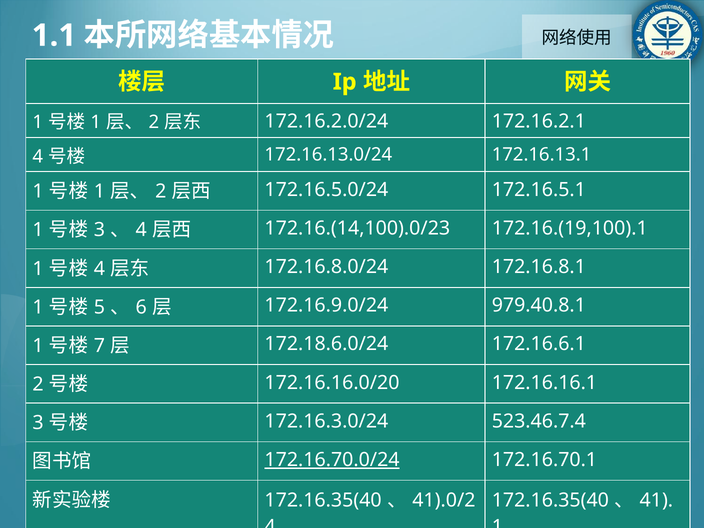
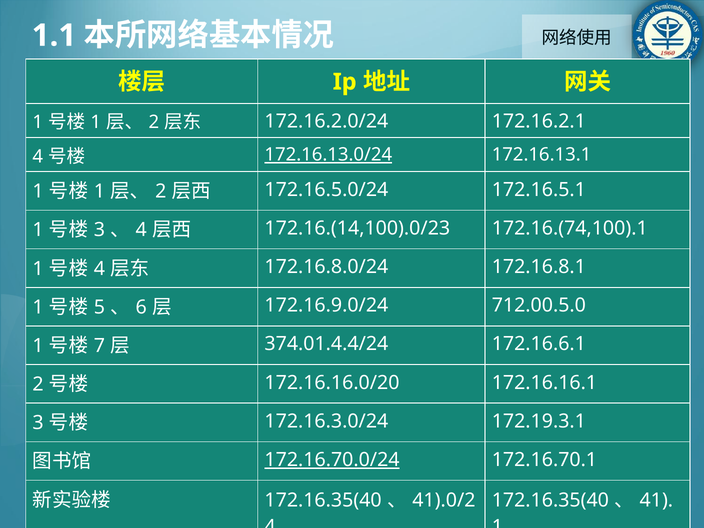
172.16.13.0/24 underline: none -> present (328, 155)
172.16.(19,100).1: 172.16.(19,100).1 -> 172.16.(74,100).1 (570, 228)
979.40.8.1: 979.40.8.1 -> 712.00.5.0 (539, 305)
172.18.6.0/24: 172.18.6.0/24 -> 374.01.4.4/24 (326, 344)
523.46.7.4: 523.46.7.4 -> 172.19.3.1 (539, 421)
